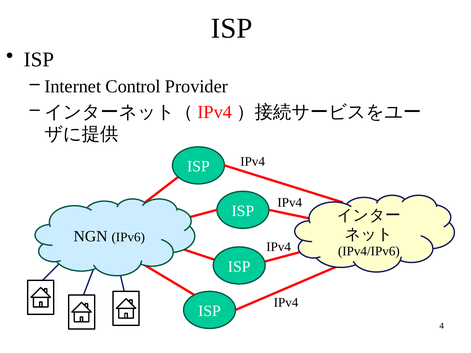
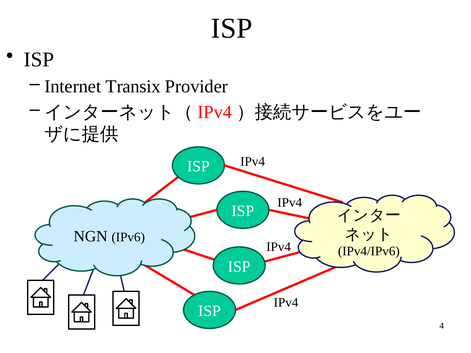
Control: Control -> Transix (133, 87)
